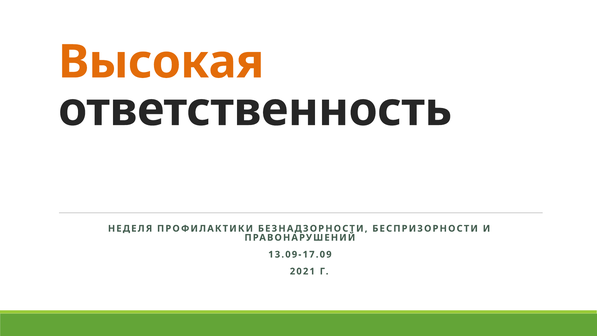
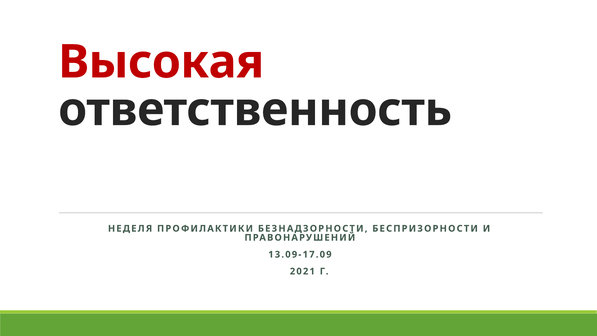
Высокая colour: orange -> red (161, 62)
